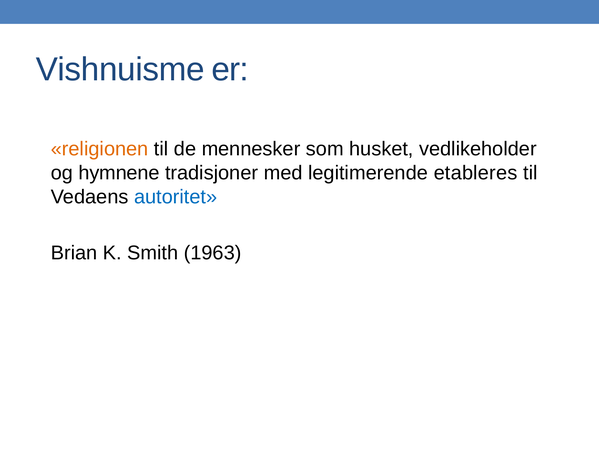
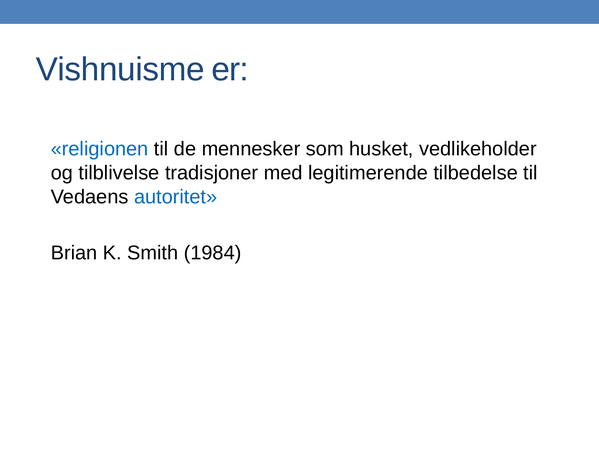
religionen colour: orange -> blue (100, 149)
hymnene: hymnene -> tilblivelse (119, 173)
etableres: etableres -> tilbedelse (476, 173)
1963: 1963 -> 1984 (213, 253)
